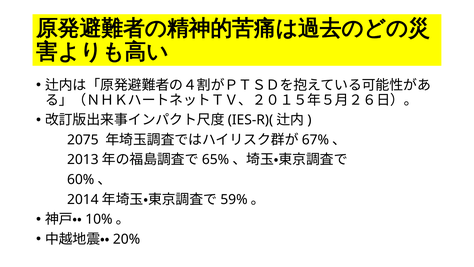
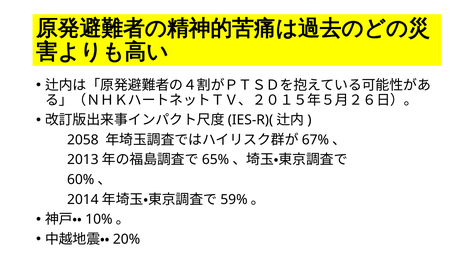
2075: 2075 -> 2058 (83, 140)
